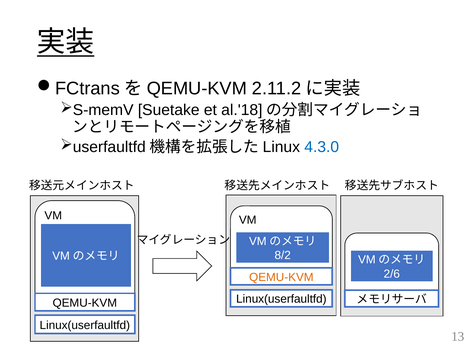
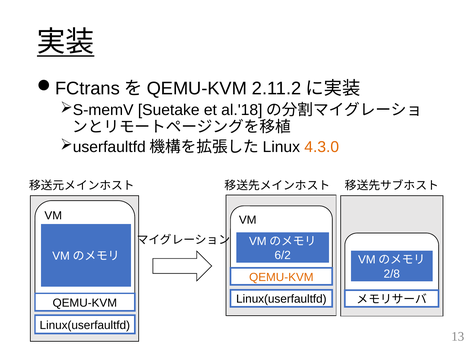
4.3.0 colour: blue -> orange (322, 147)
8/2: 8/2 -> 6/2 (283, 255)
2/6: 2/6 -> 2/8 (392, 274)
